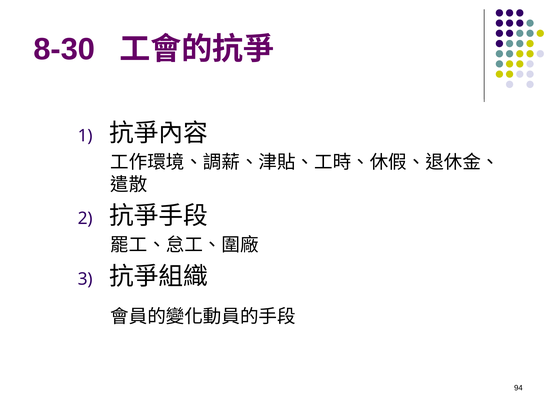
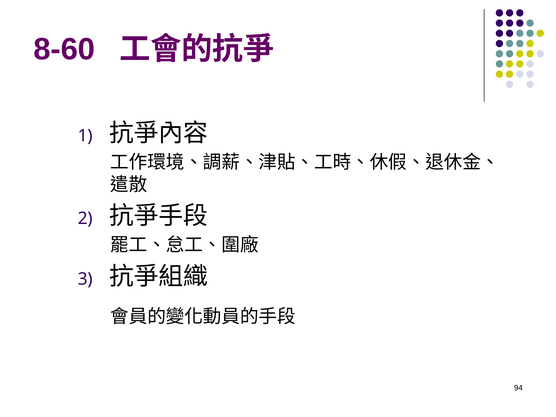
8-30: 8-30 -> 8-60 (64, 49)
